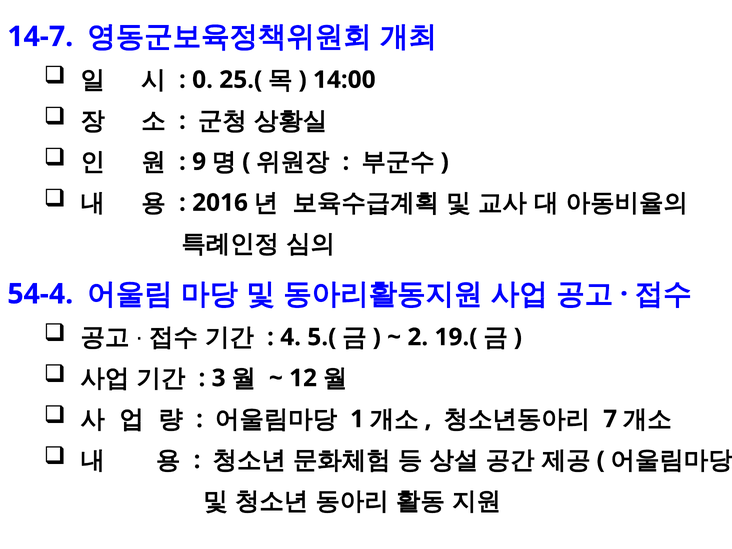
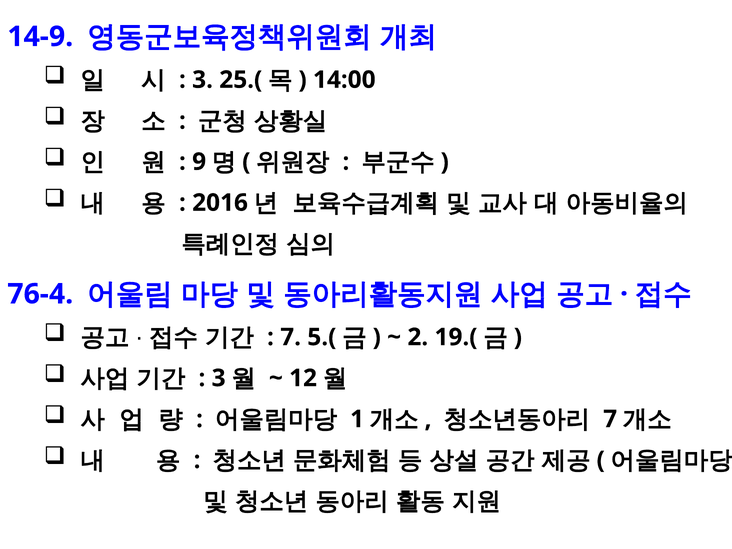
14-7: 14-7 -> 14-9 (40, 37)
0: 0 -> 3 (203, 80)
54-4: 54-4 -> 76-4 (40, 294)
4: 4 -> 7 (291, 337)
